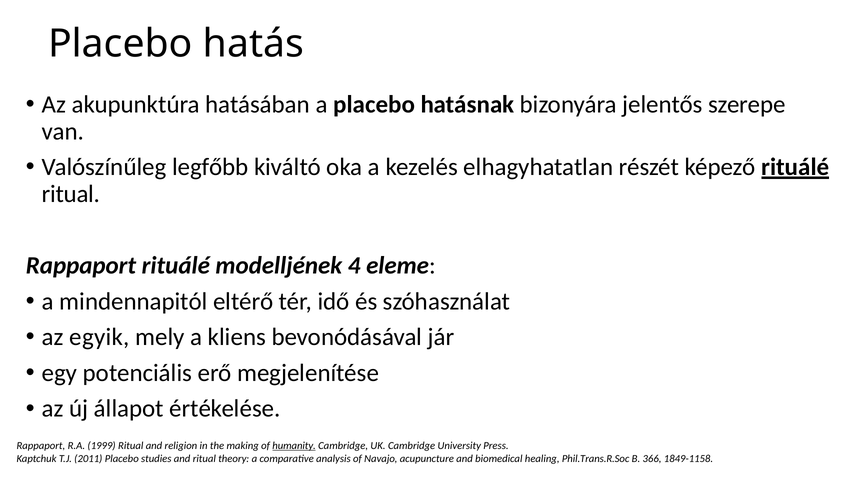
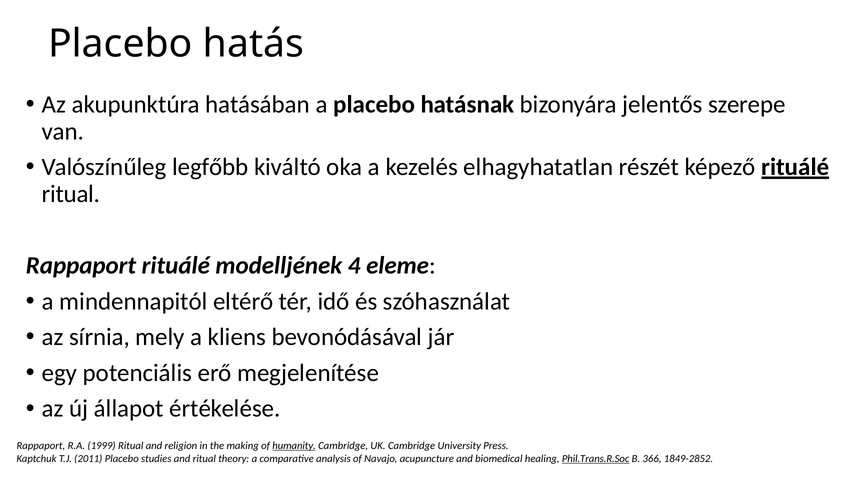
egyik: egyik -> sírnia (100, 338)
Phil.Trans.R.Soc underline: none -> present (596, 459)
1849-1158: 1849-1158 -> 1849-2852 (688, 459)
